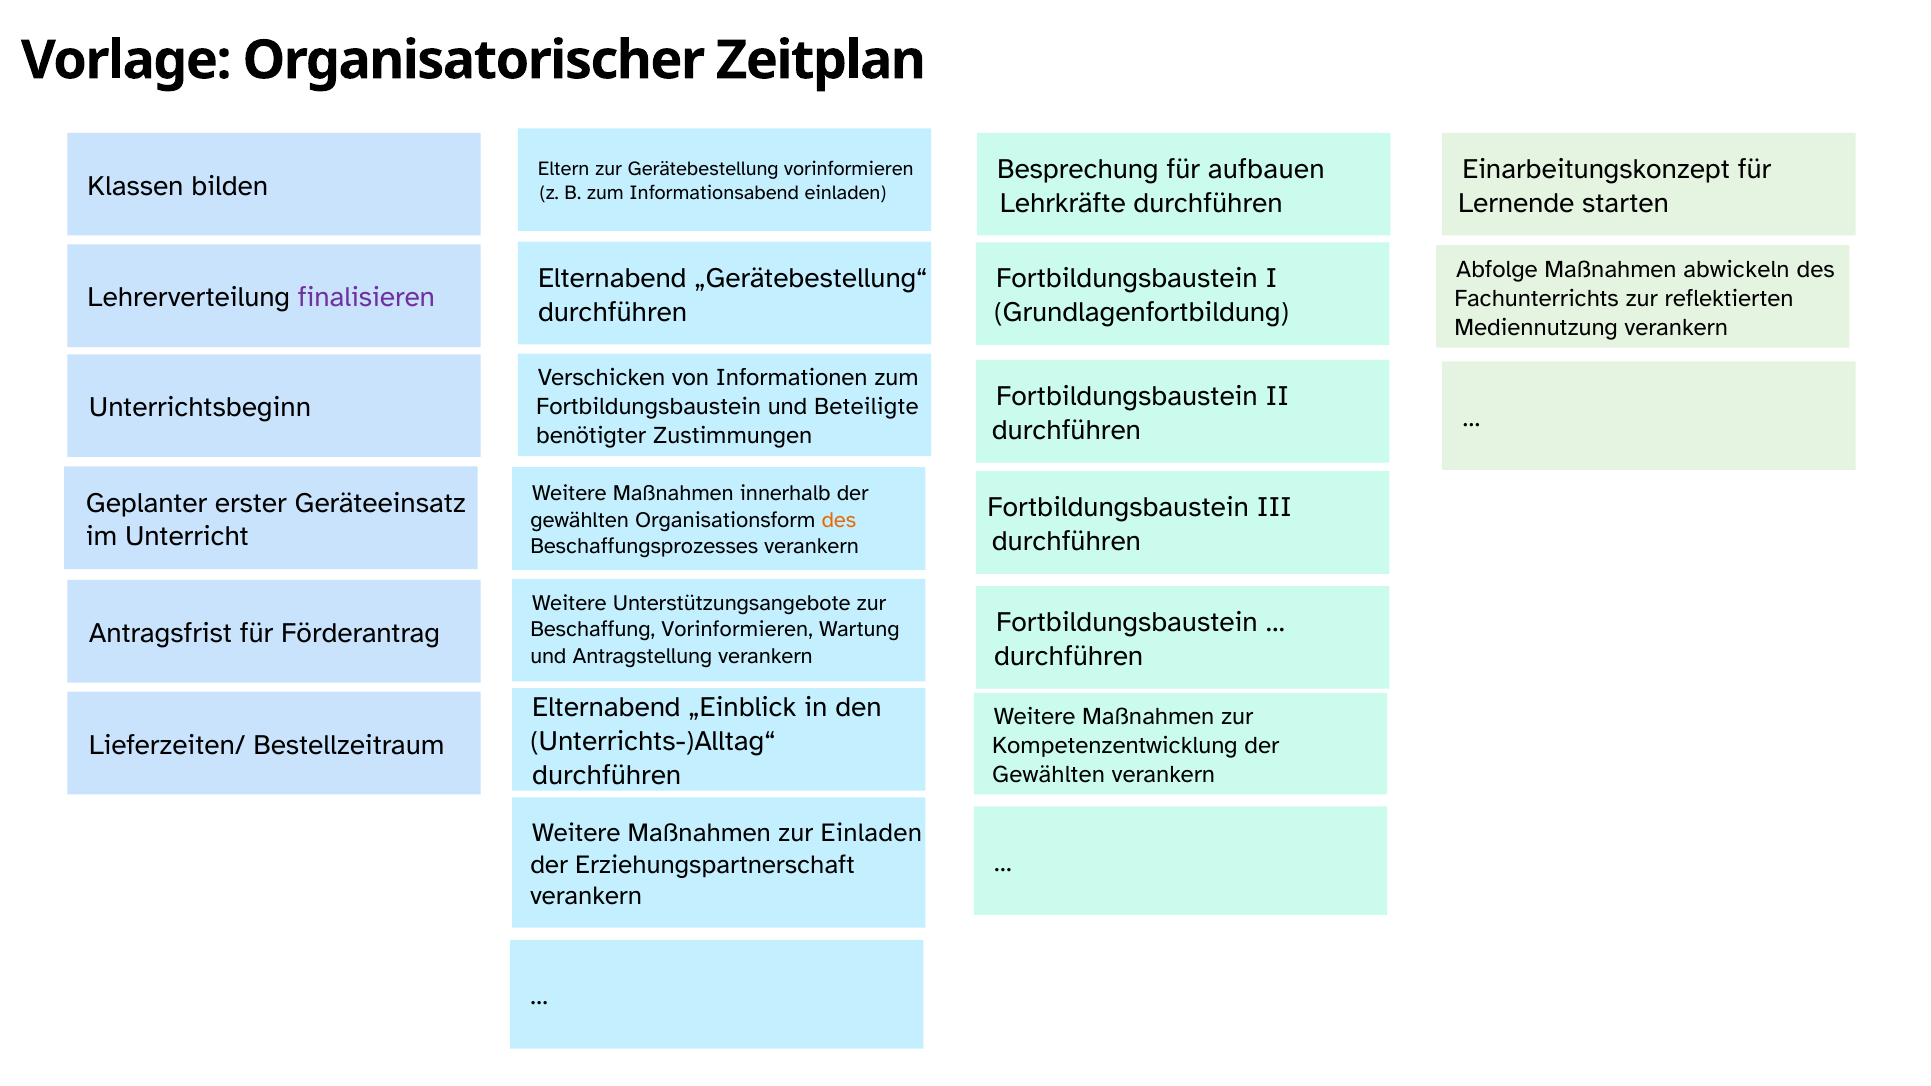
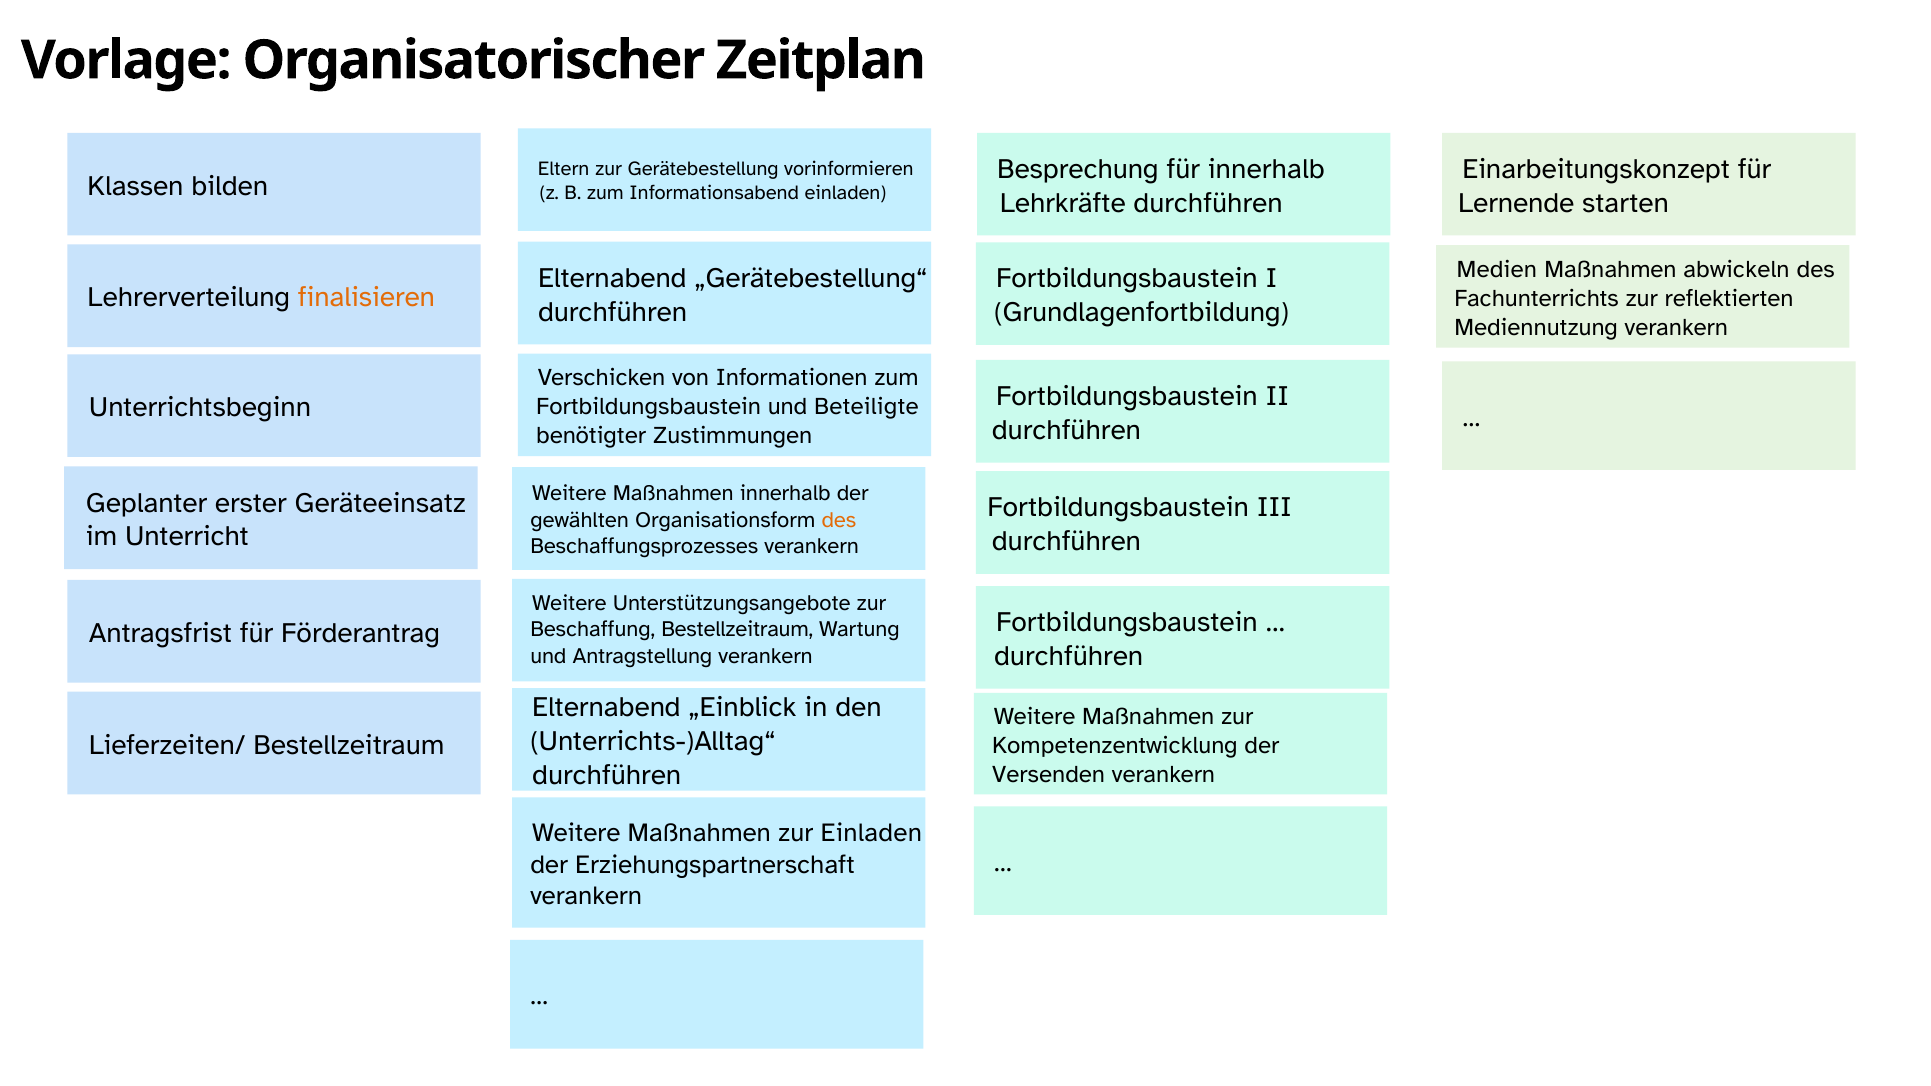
für aufbauen: aufbauen -> innerhalb (1266, 169)
Abfolge: Abfolge -> Medien (1497, 269)
finalisieren colour: purple -> orange (366, 298)
Beschaffung Vorinformieren: Vorinformieren -> Bestellzeitraum (737, 629)
Gewählten: Gewählten -> Versenden (1049, 774)
